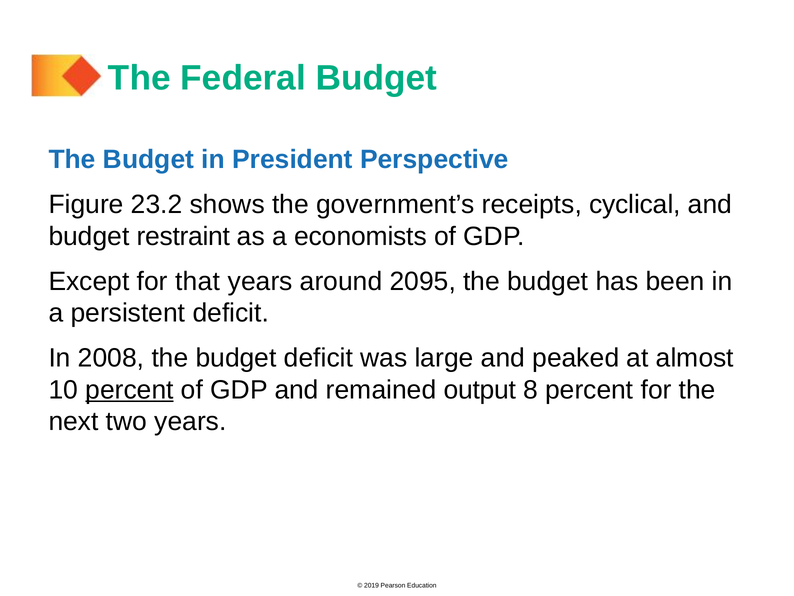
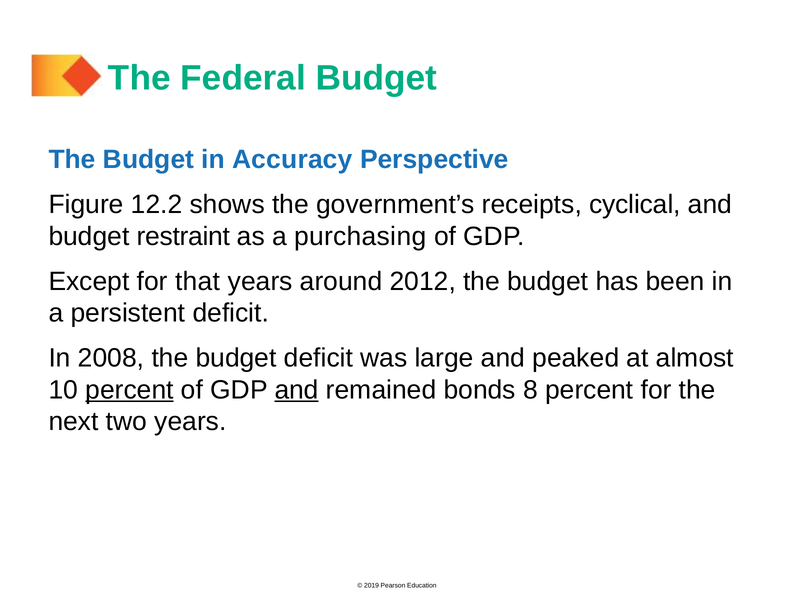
President: President -> Accuracy (292, 159)
23.2: 23.2 -> 12.2 (157, 204)
economists: economists -> purchasing (360, 236)
2095: 2095 -> 2012 (423, 281)
and underline: none -> present (297, 390)
output: output -> bonds (480, 390)
